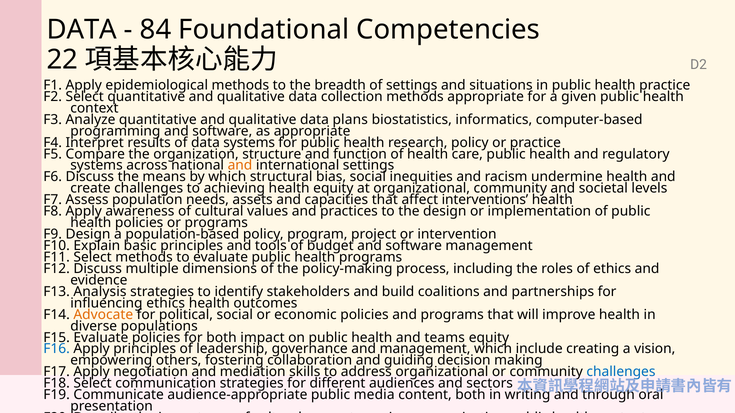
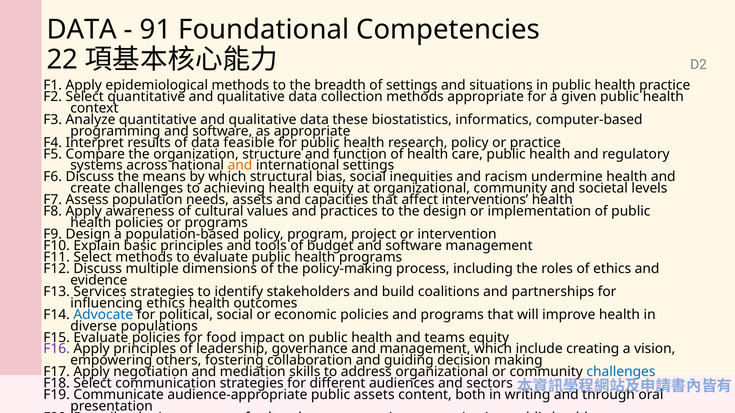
84: 84 -> 91 (156, 30)
plans: plans -> these (350, 120)
data systems: systems -> feasible (249, 143)
Analysis: Analysis -> Services (100, 292)
Advocate colour: orange -> blue (103, 315)
for both: both -> food (221, 338)
F16 colour: blue -> purple (57, 349)
public media: media -> assets (374, 395)
